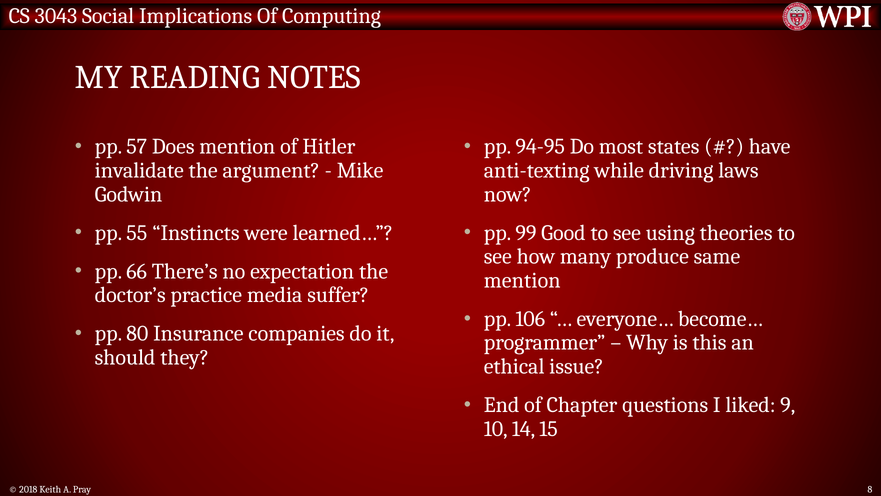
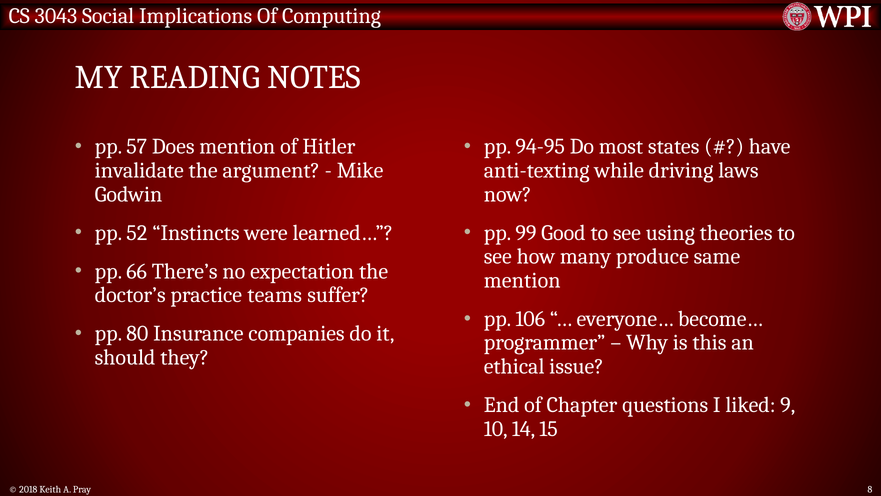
55: 55 -> 52 (137, 233)
media: media -> teams (275, 295)
